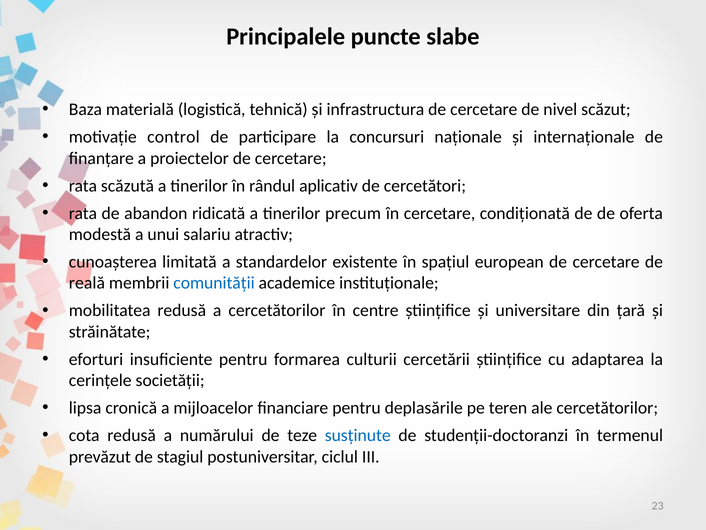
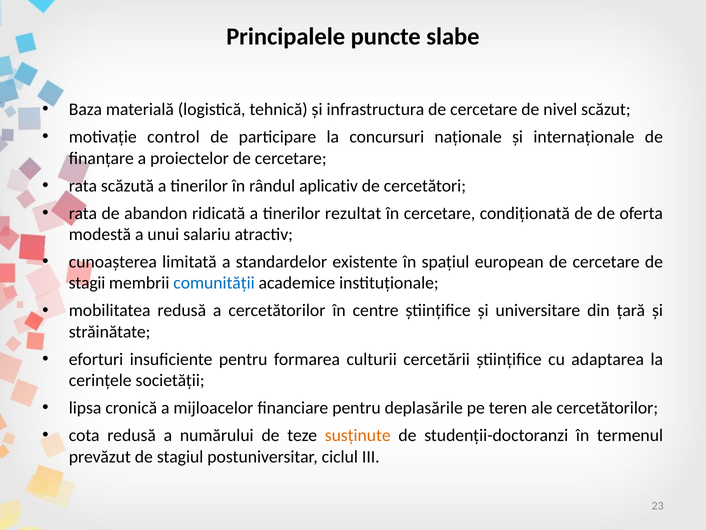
precum: precum -> rezultat (353, 213)
reală: reală -> stagii (87, 283)
susținute colour: blue -> orange (358, 435)
